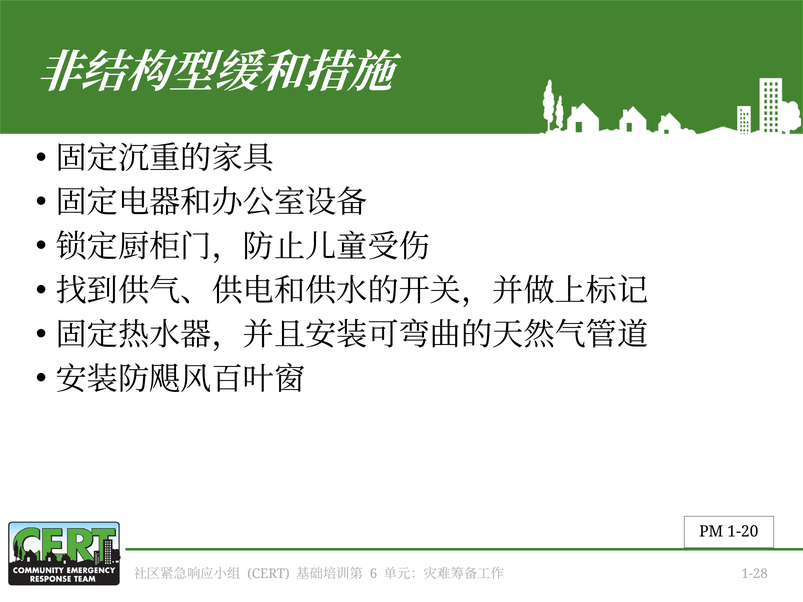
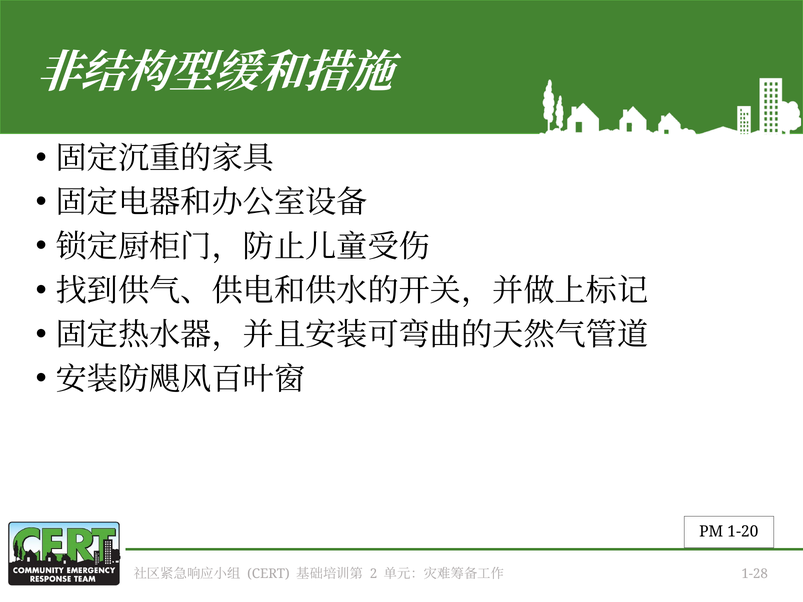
6: 6 -> 2 (374, 574)
